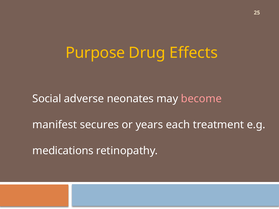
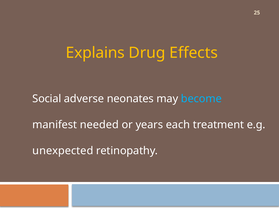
Purpose: Purpose -> Explains (95, 53)
become colour: pink -> light blue (201, 99)
secures: secures -> needed (99, 125)
medications: medications -> unexpected (63, 151)
